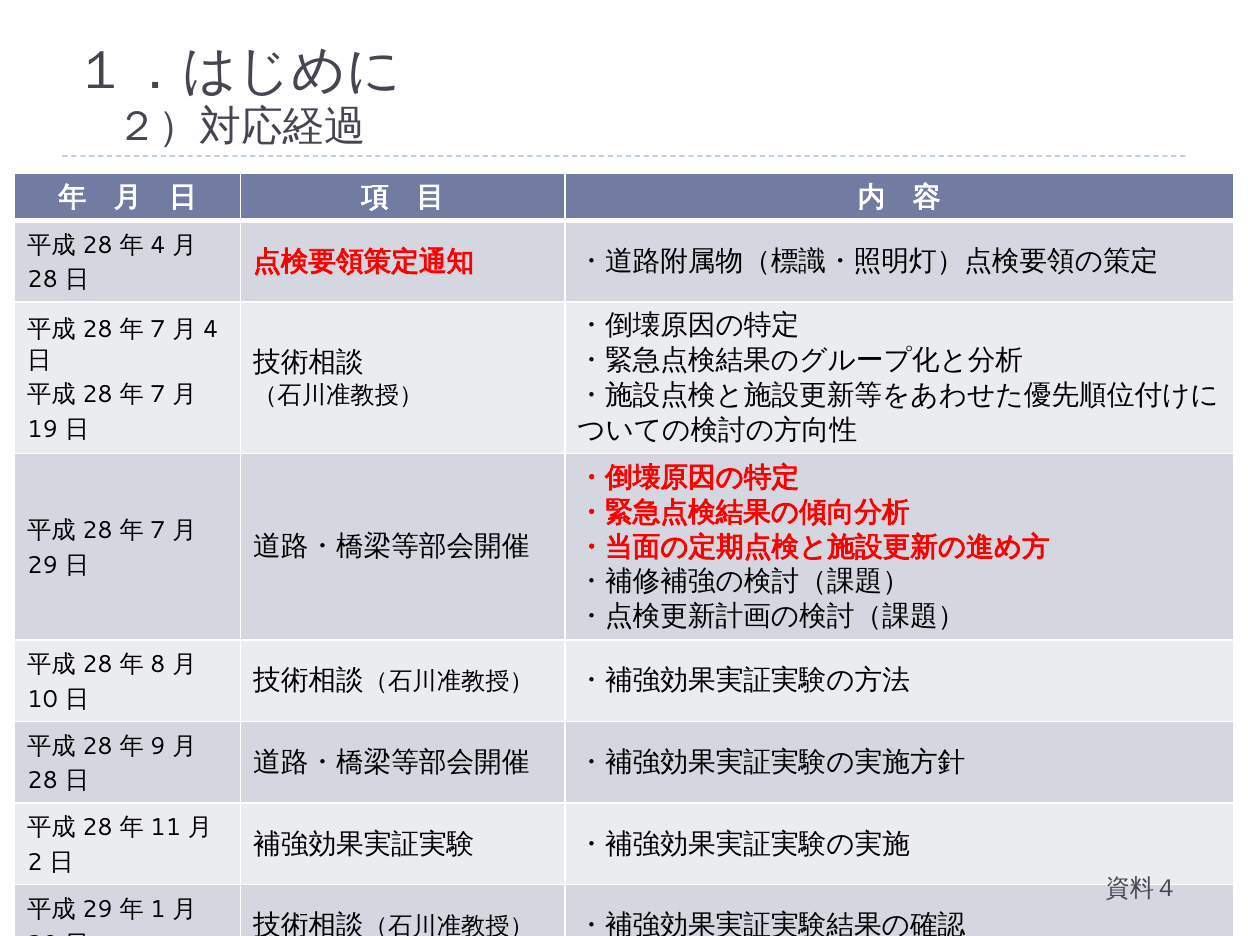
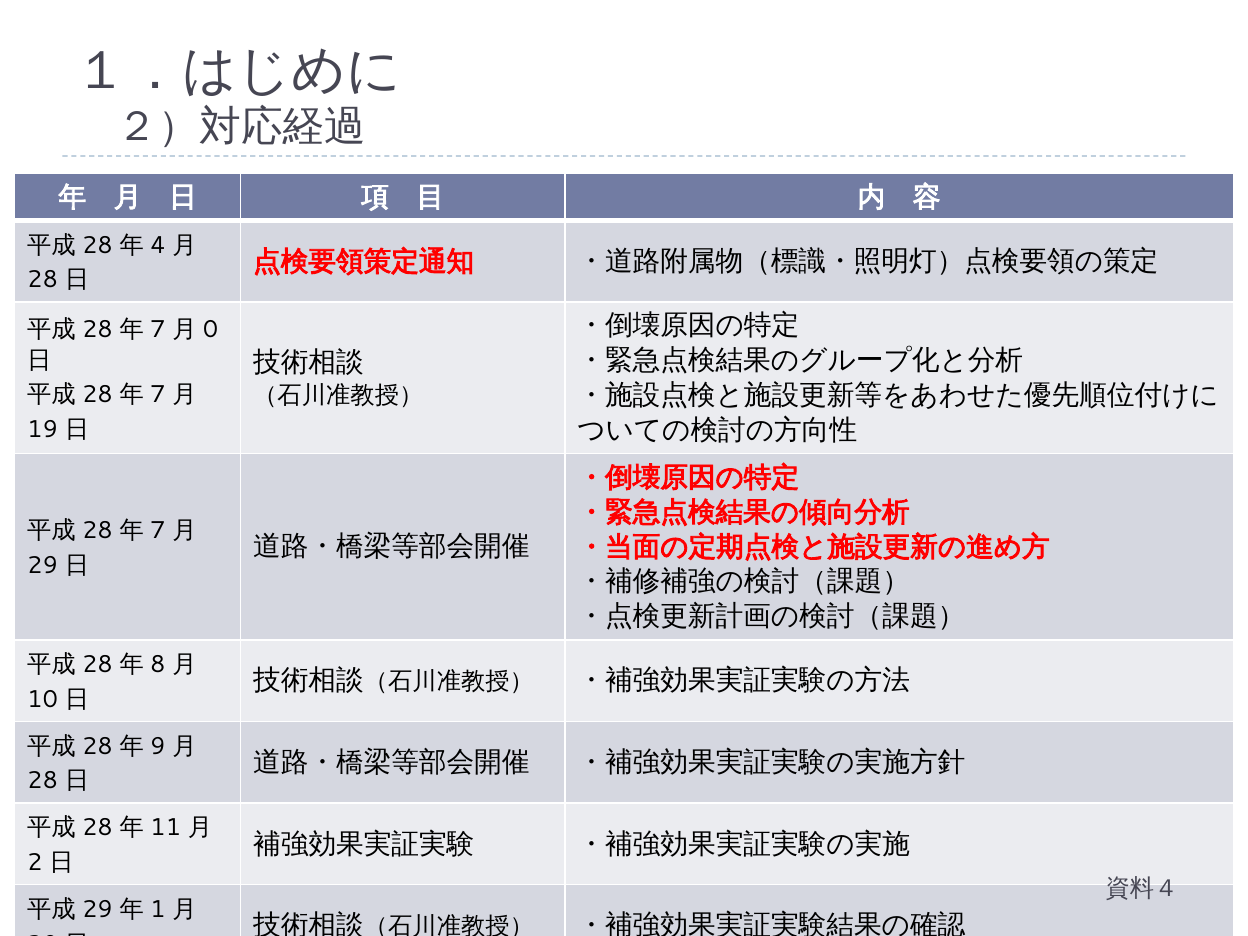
4: 4 -> 0 (211, 329)
